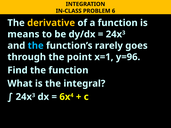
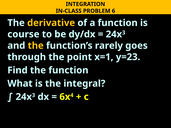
means: means -> course (23, 34)
the colour: light blue -> yellow (36, 46)
y=96: y=96 -> y=23 (128, 57)
